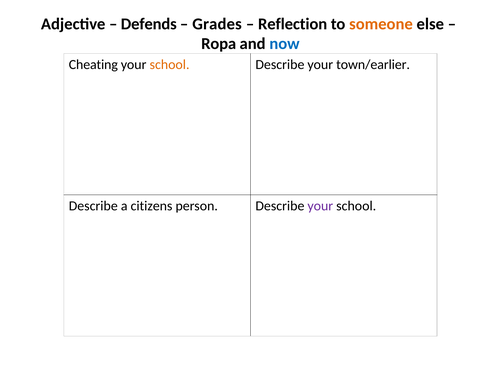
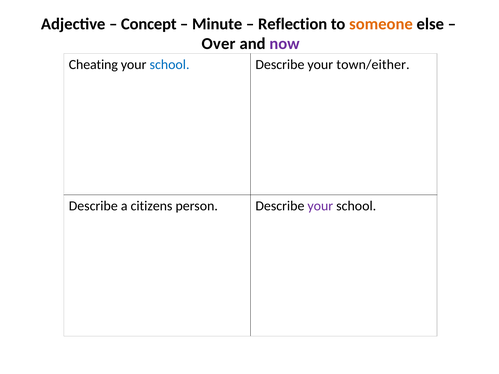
Defends: Defends -> Concept (149, 24)
Grades: Grades -> Minute (217, 24)
Ropa: Ropa -> Over (219, 44)
now colour: blue -> purple (284, 44)
school colour: orange -> blue (170, 65)
town/earlier: town/earlier -> town/either (373, 65)
